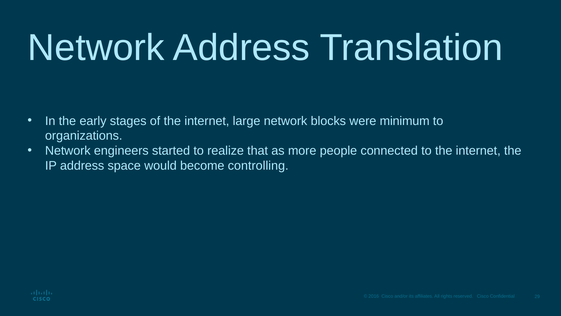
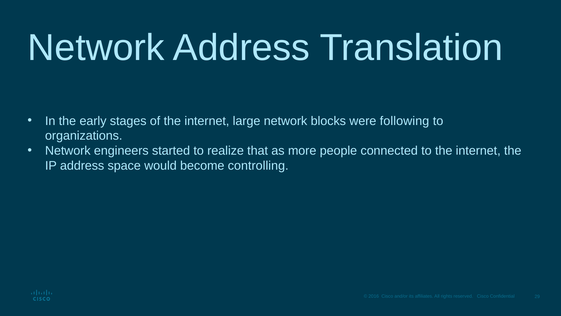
minimum: minimum -> following (405, 121)
